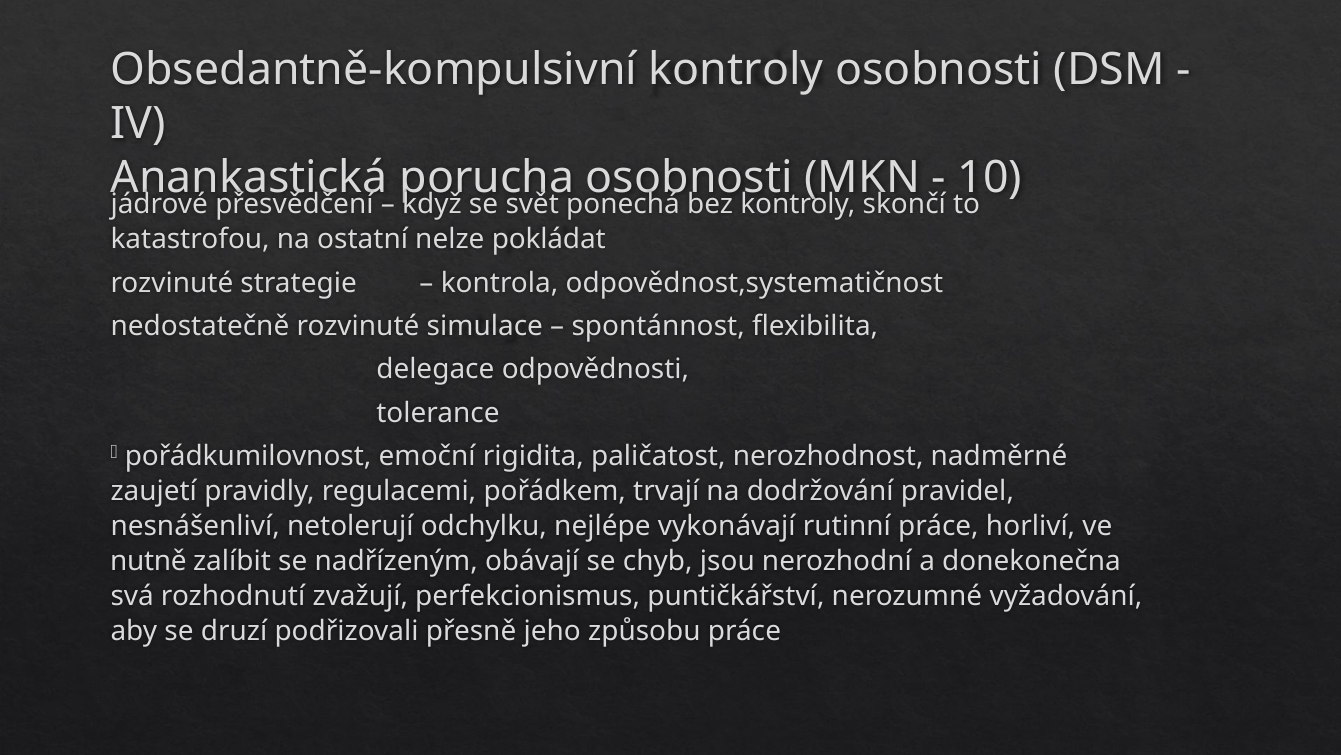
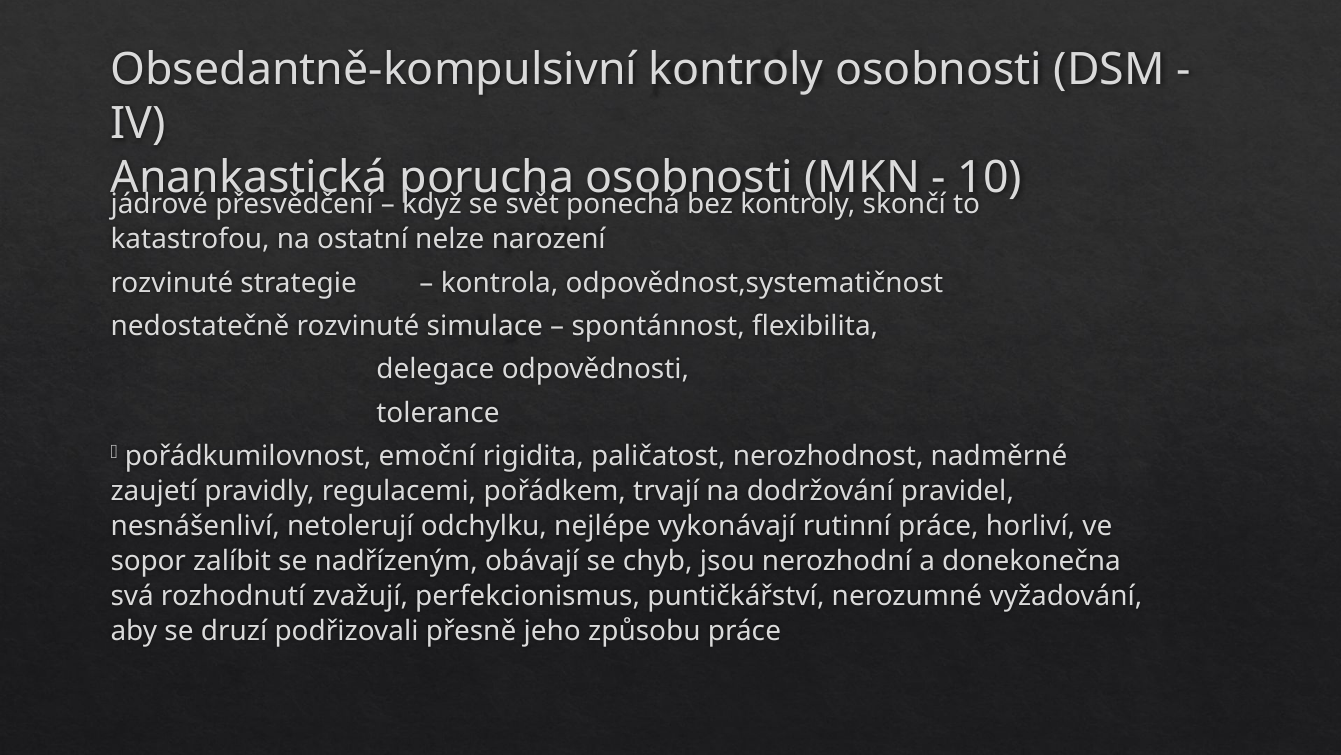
pokládat: pokládat -> narození (549, 239)
nutně: nutně -> sopor (148, 561)
